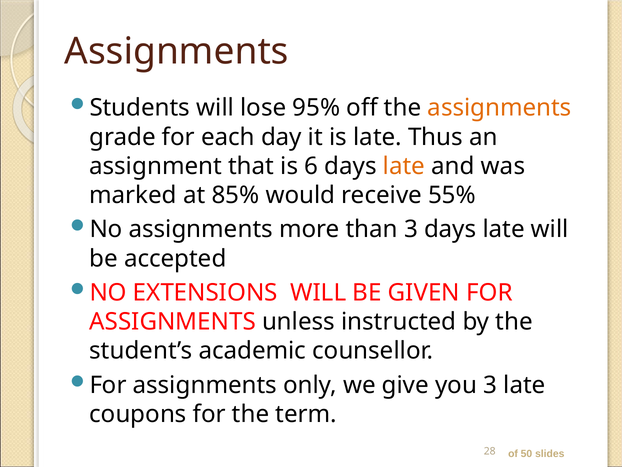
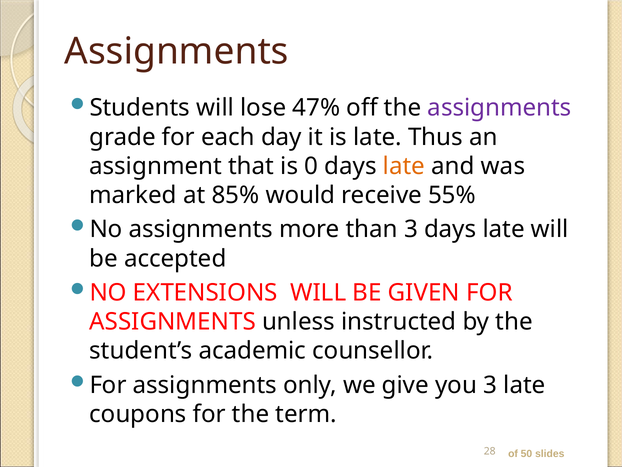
95%: 95% -> 47% (316, 108)
assignments colour: orange -> purple (500, 108)
6: 6 -> 0 (311, 166)
